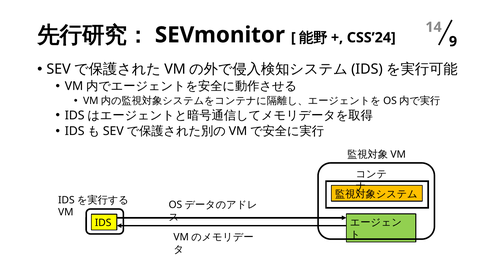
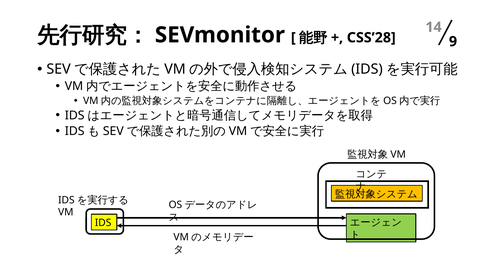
CSS’24: CSS’24 -> CSS’28 (371, 38)
